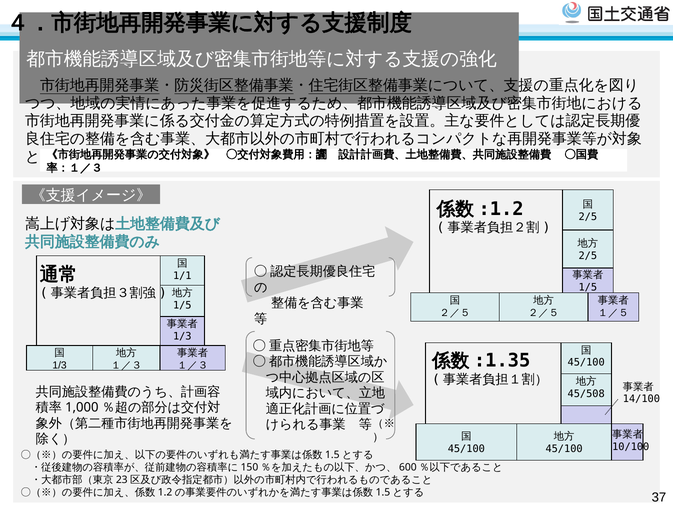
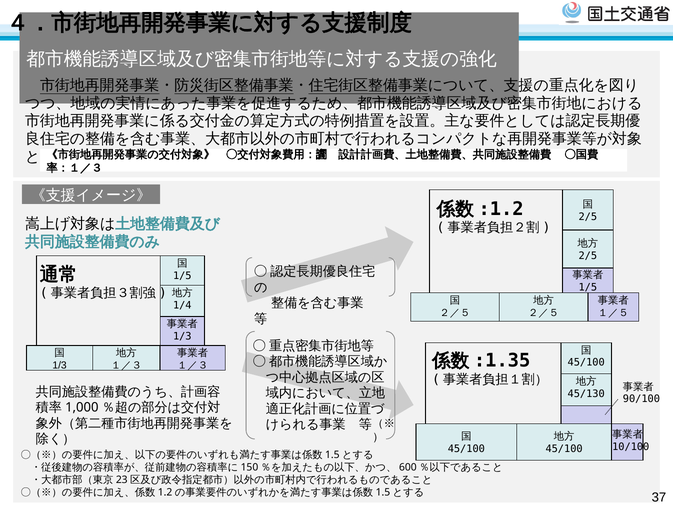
1/1: 1/1 -> 1/5 (182, 276)
1/5: 1/5 -> 1/4 (182, 305)
45/508: 45/508 -> 45/130 (586, 393)
14/100: 14/100 -> 90/100 (641, 399)
